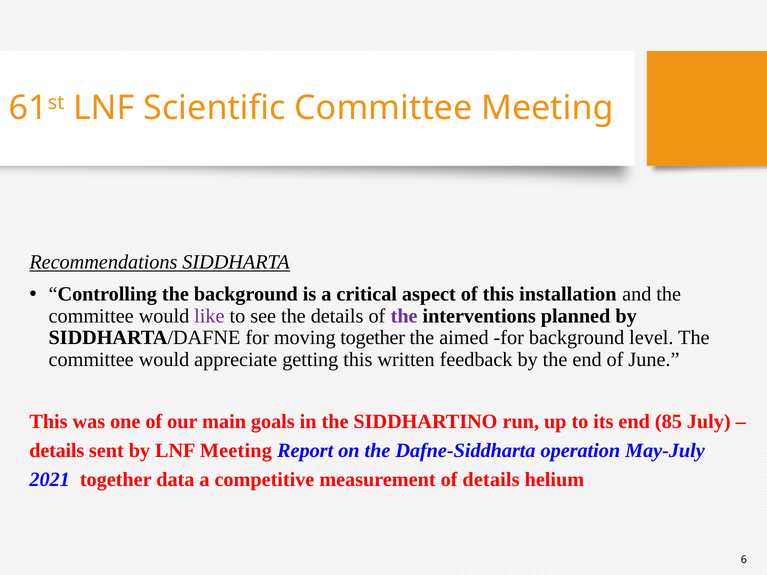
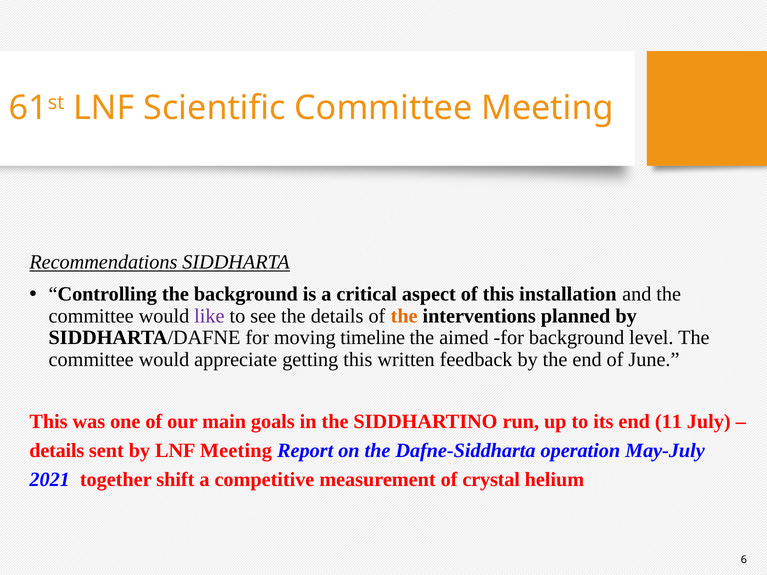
the colour: purple -> orange (404, 316)
moving together: together -> timeline (373, 338)
85: 85 -> 11 (668, 422)
data: data -> shift (175, 480)
of details: details -> crystal (491, 480)
